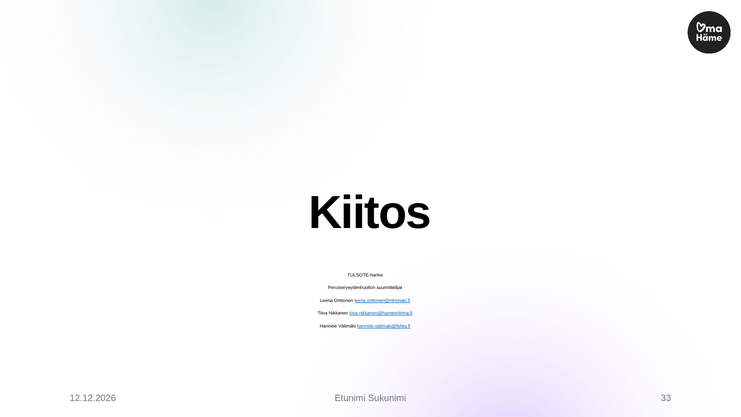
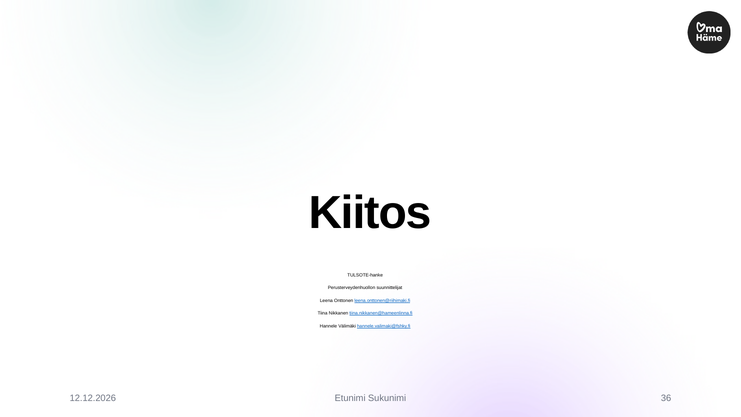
33: 33 -> 36 (666, 398)
